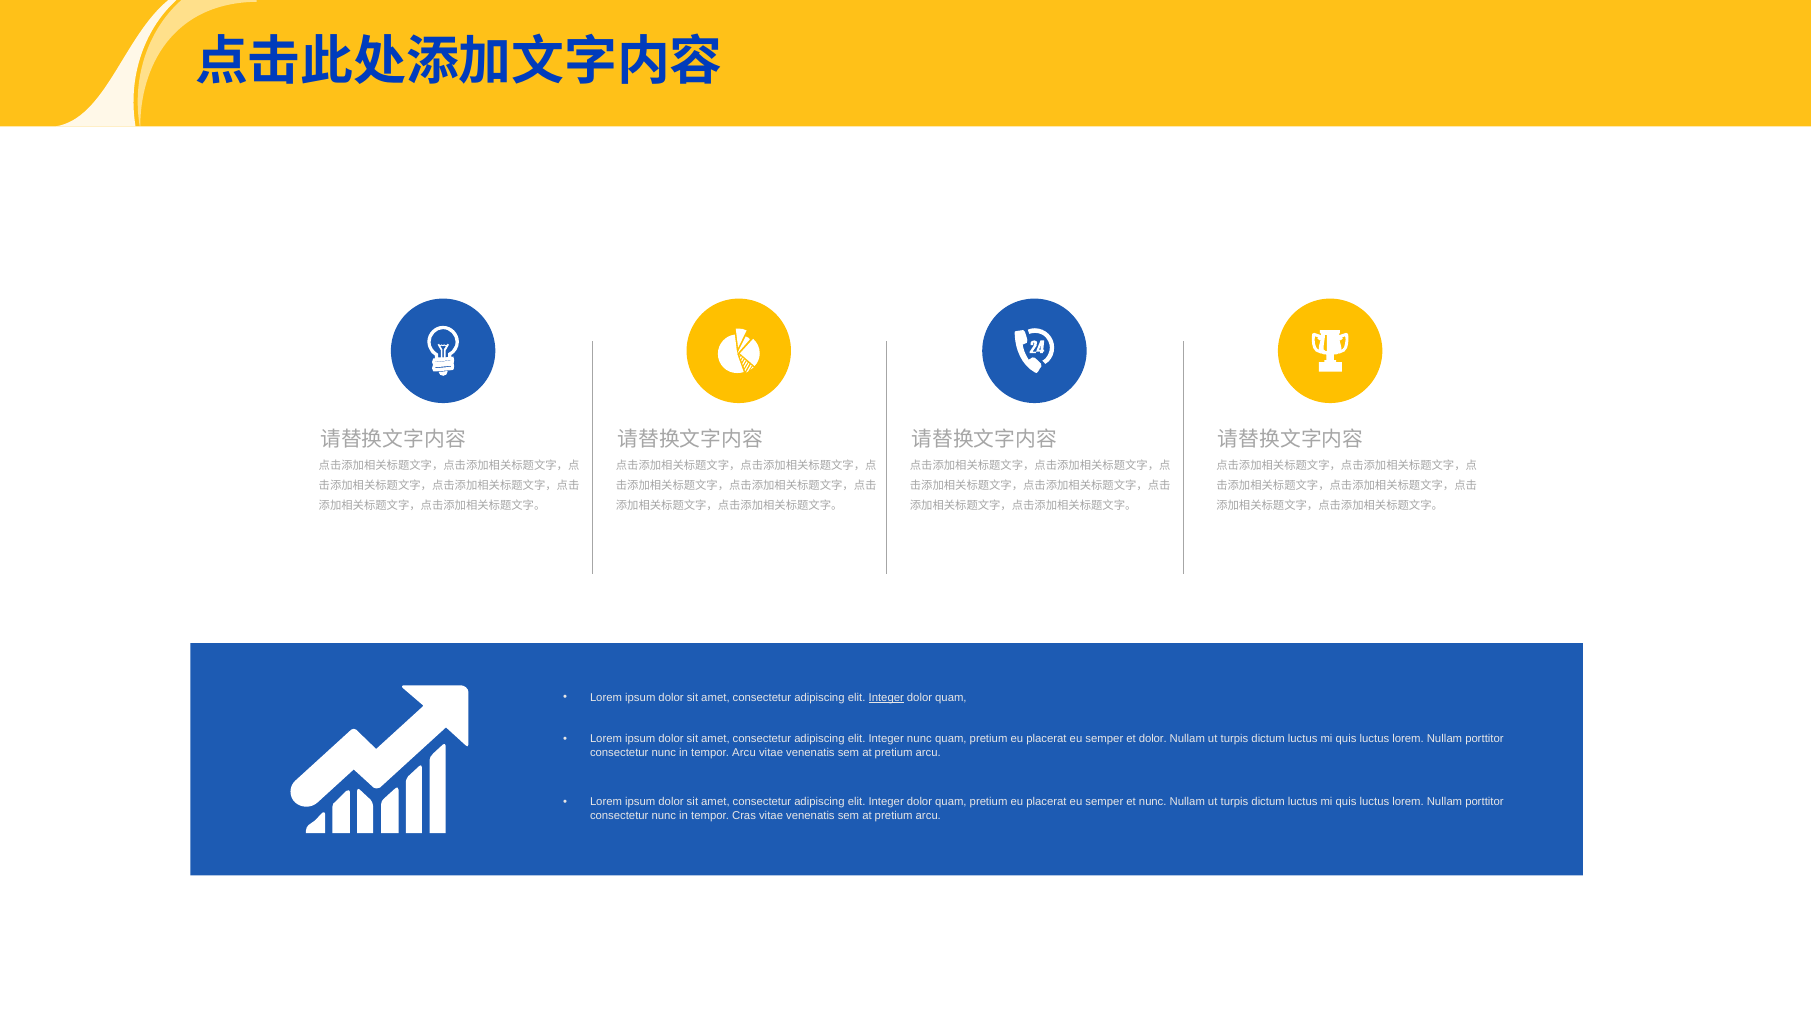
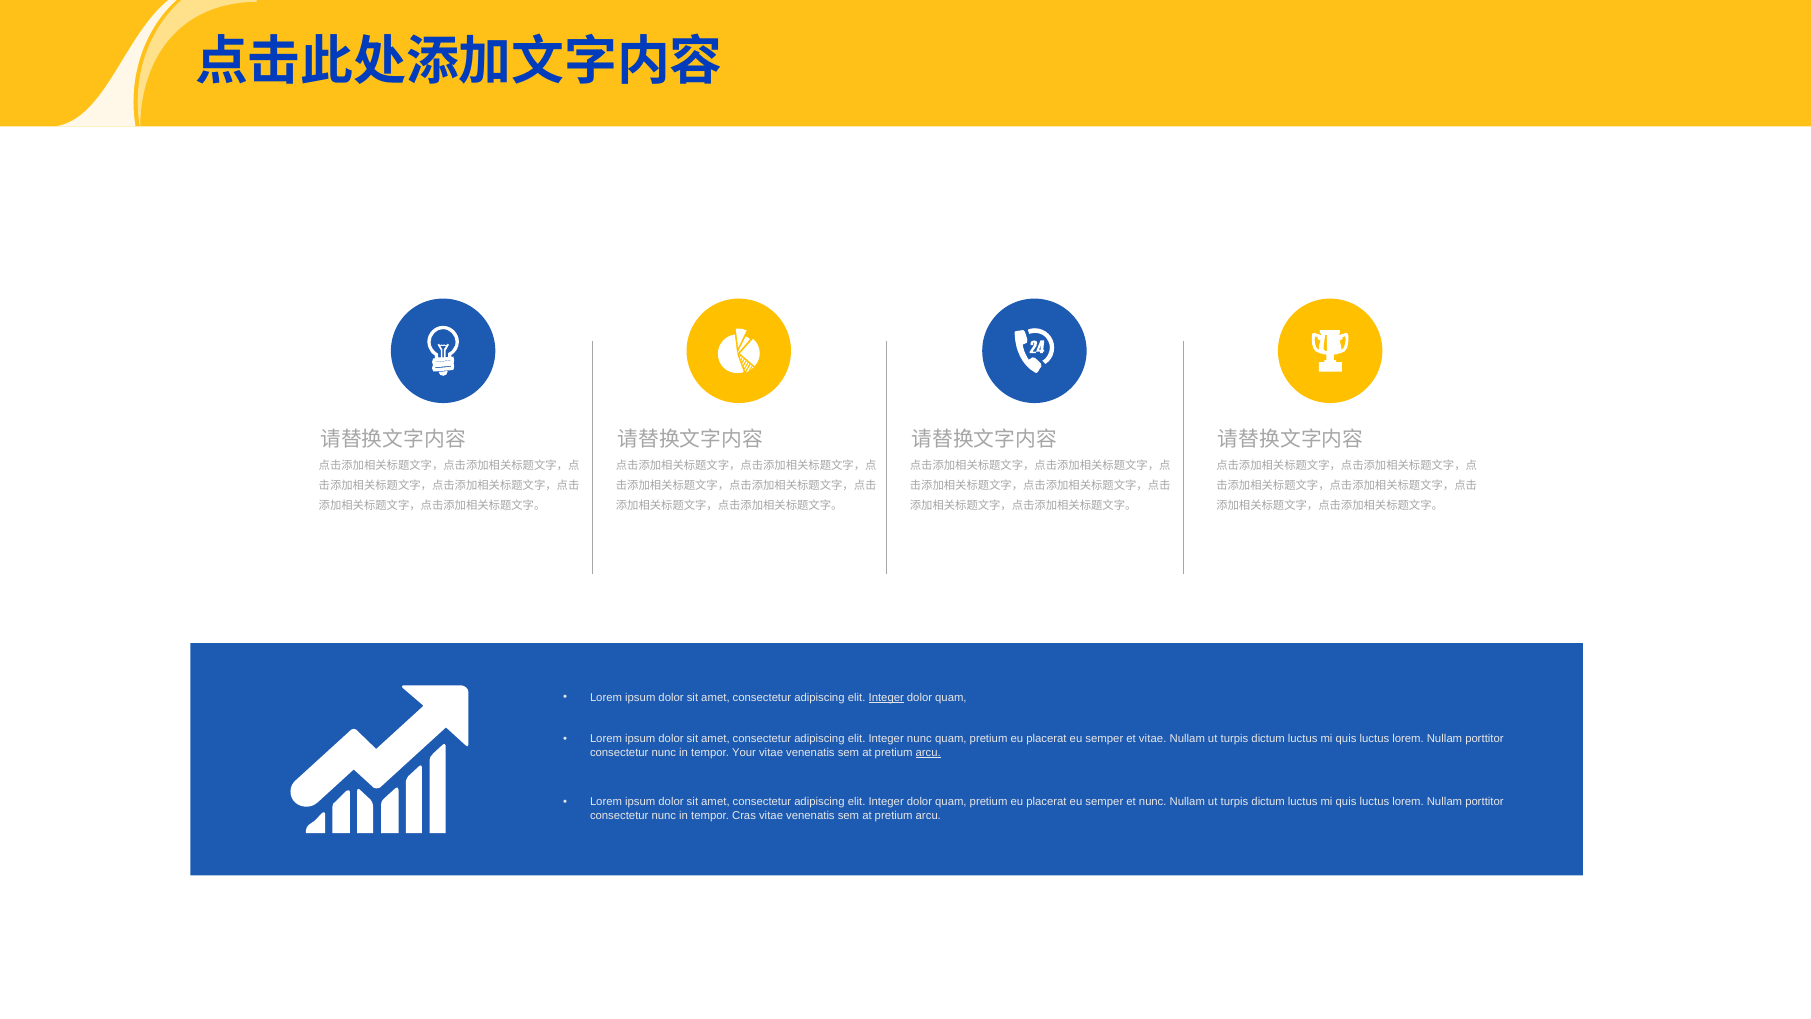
et dolor: dolor -> vitae (1153, 739)
tempor Arcu: Arcu -> Your (744, 752)
arcu underline: none -> present (928, 752)
